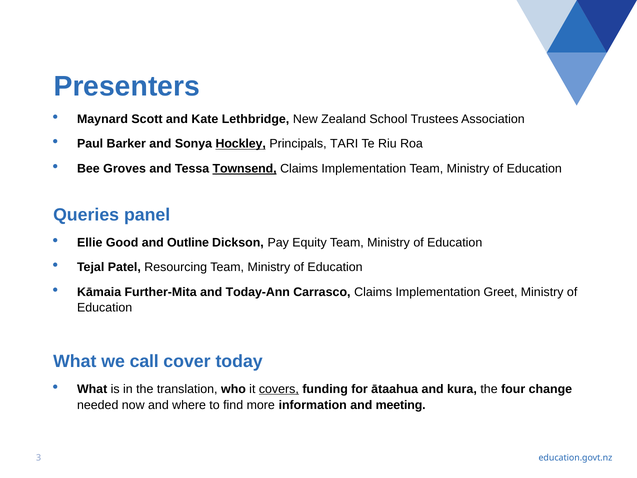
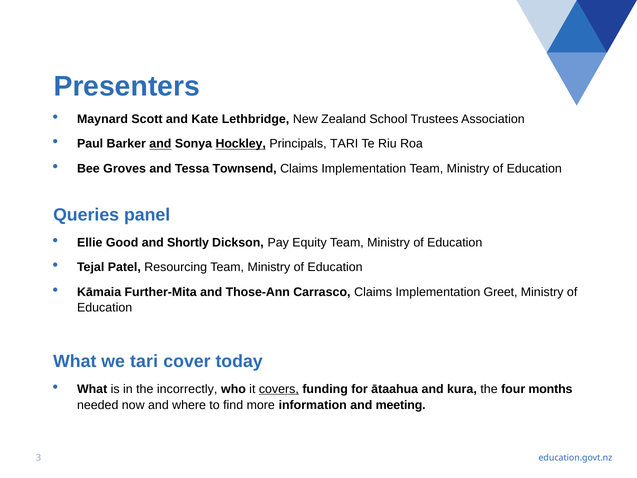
and underline: none -> present (160, 144)
Townsend underline: present -> none (245, 169)
Outline: Outline -> Shortly (188, 242)
Today-Ann: Today-Ann -> Those-Ann (258, 292)
we call: call -> tari (144, 361)
translation: translation -> incorrectly (187, 389)
change: change -> months (550, 389)
